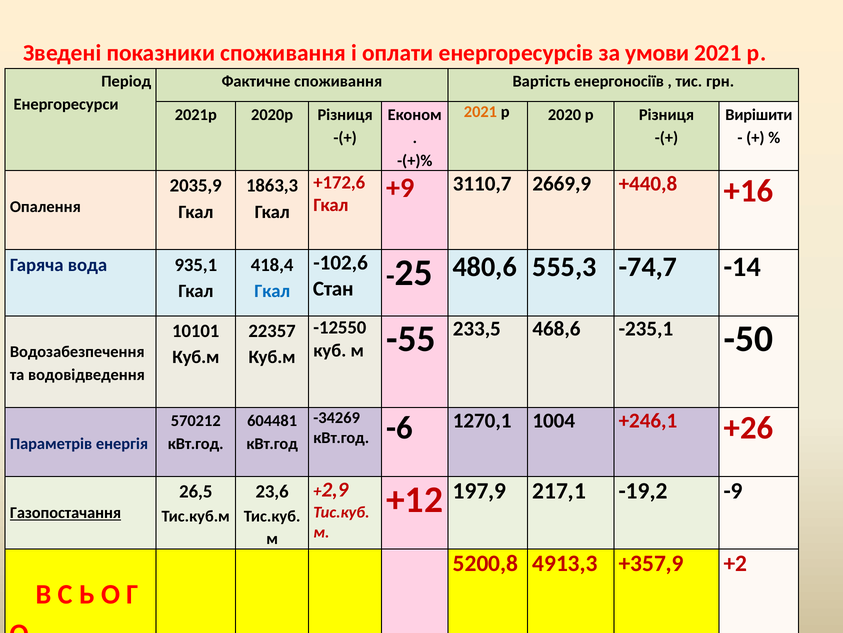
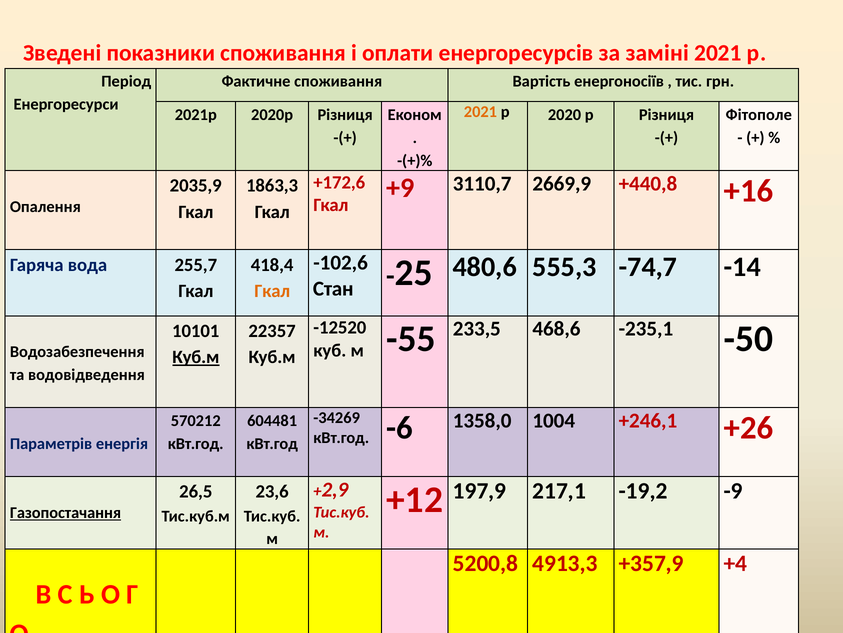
умови: умови -> заміні (657, 53)
Вирішити: Вирішити -> Фітополе (759, 115)
935,1: 935,1 -> 255,7 (196, 265)
Гкал colour: blue -> orange (272, 291)
-12550: -12550 -> -12520 (340, 327)
Куб.м underline: none -> present (196, 357)
1270,1: 1270,1 -> 1358,0 (482, 420)
+2: +2 -> +4 (736, 563)
